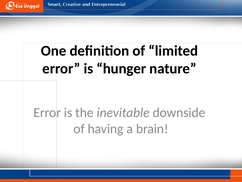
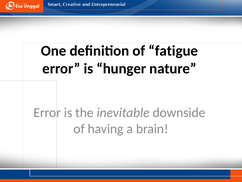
limited: limited -> fatigue (173, 51)
